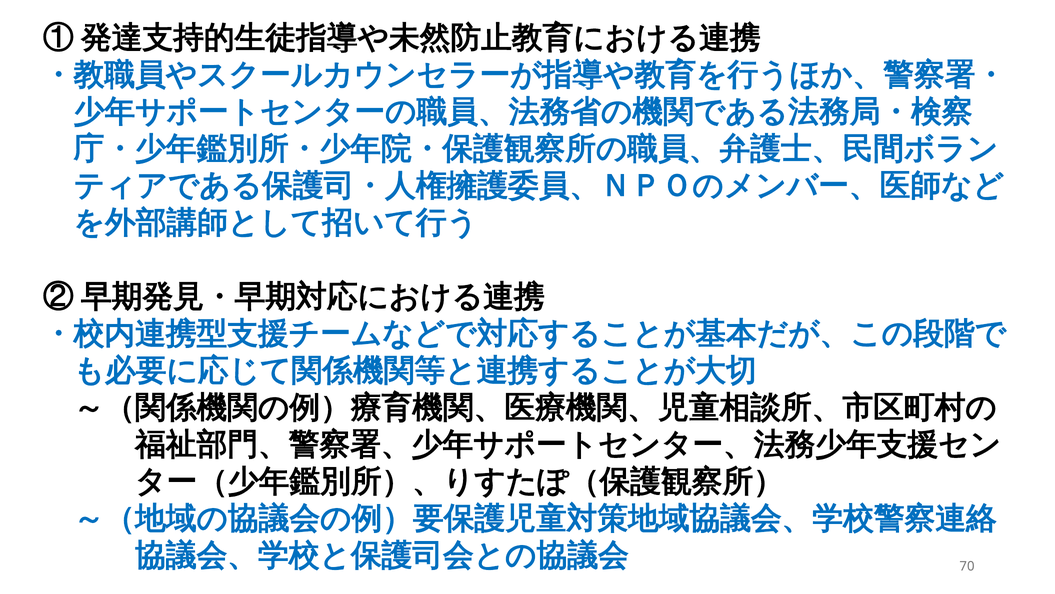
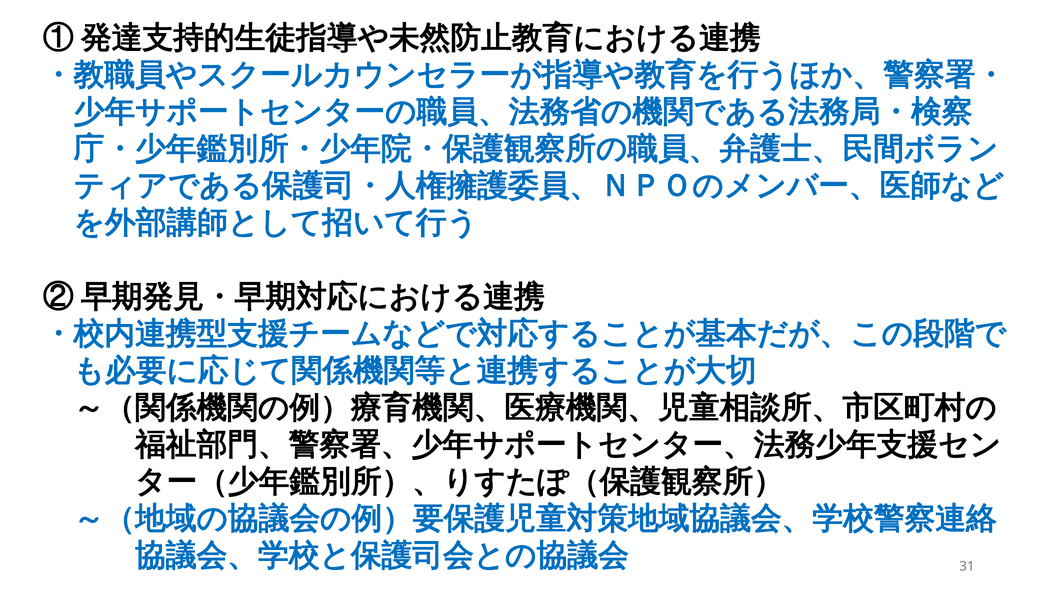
70: 70 -> 31 (967, 566)
